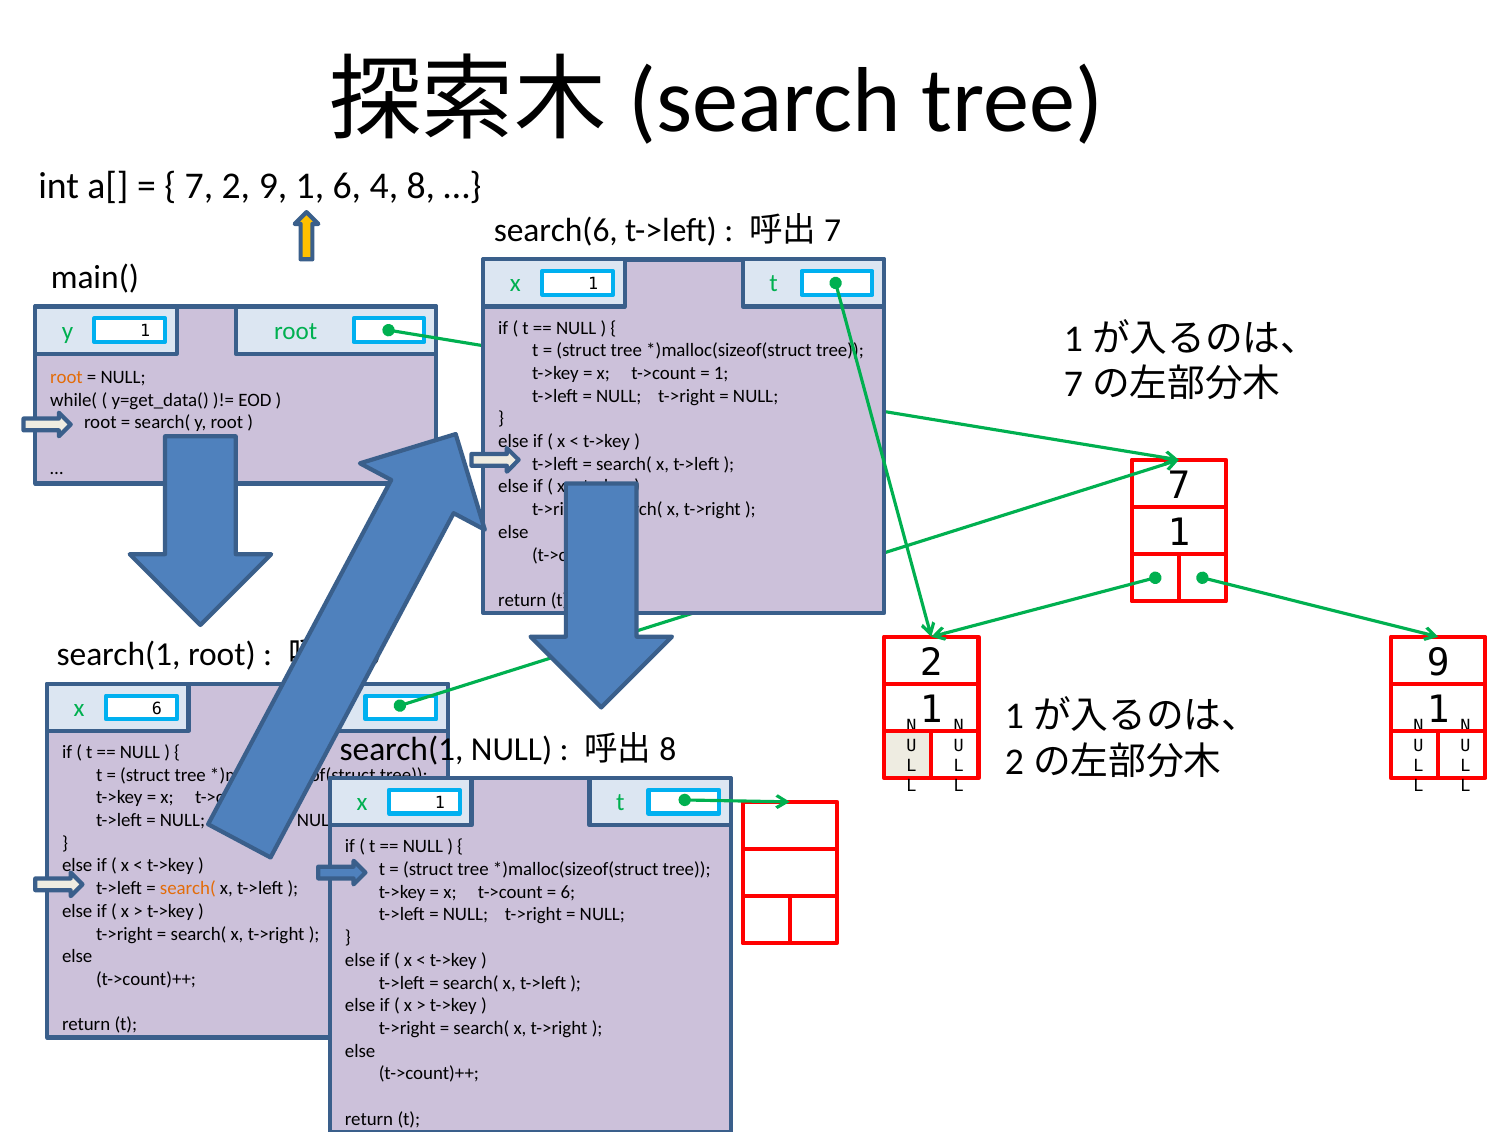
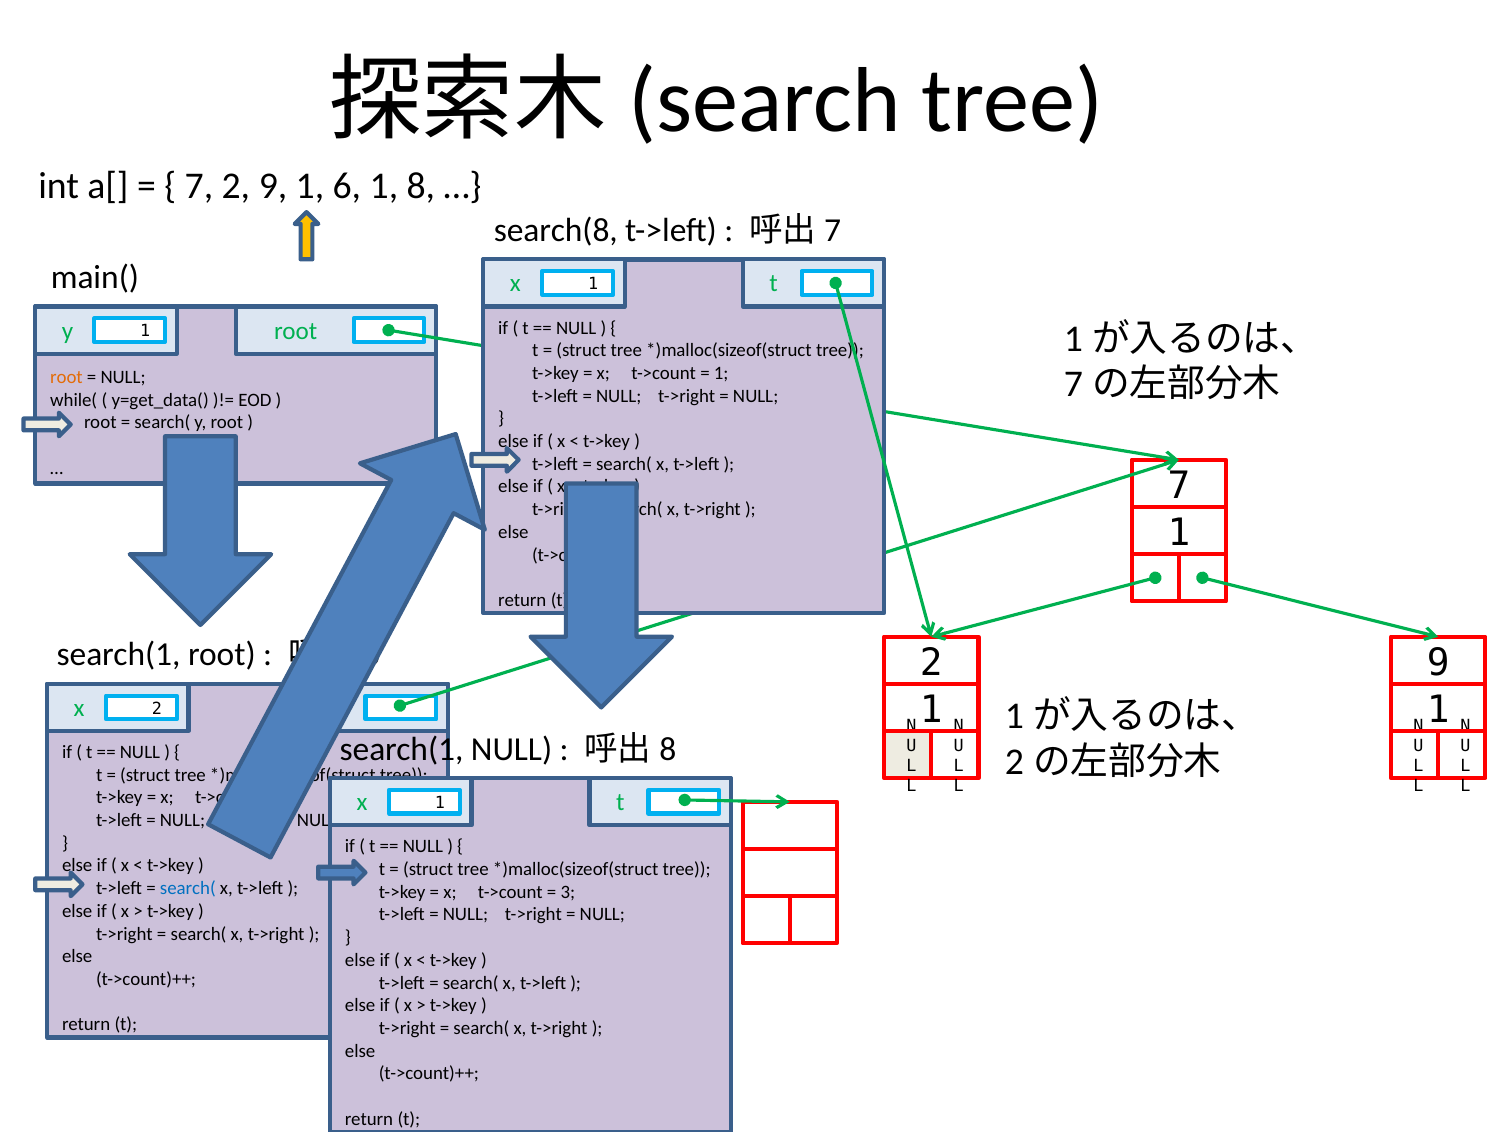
6 4: 4 -> 1 (384, 186)
search(6: search(6 -> search(8 (556, 230)
x 6: 6 -> 2 (157, 709)
search( colour: orange -> blue (188, 888)
6: 6 -> 3 (568, 892)
